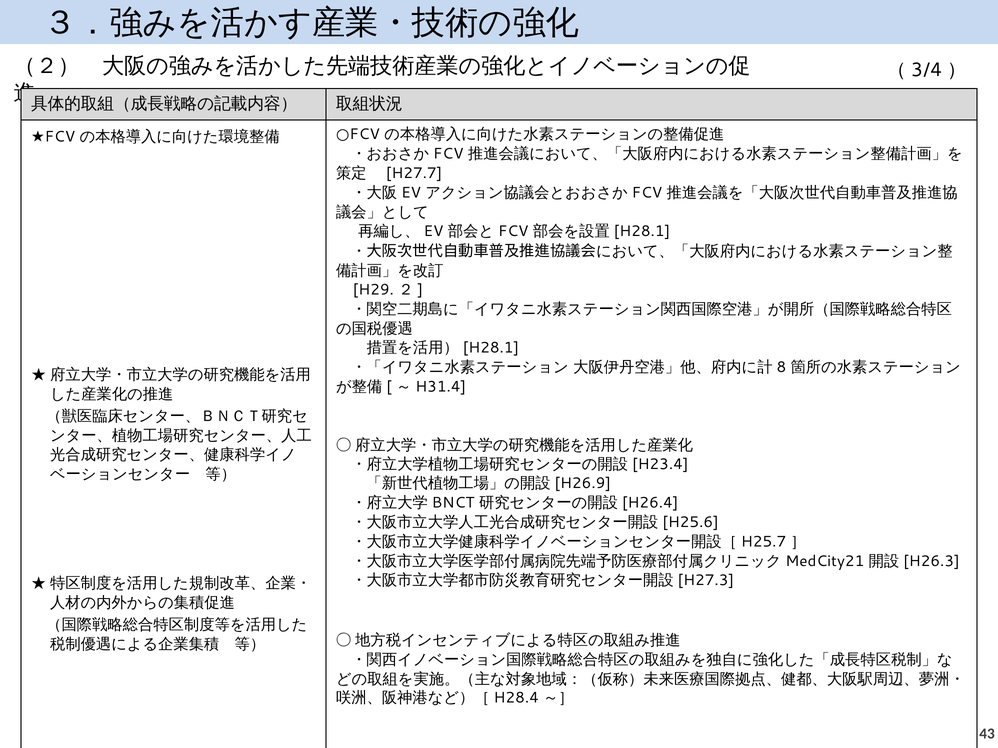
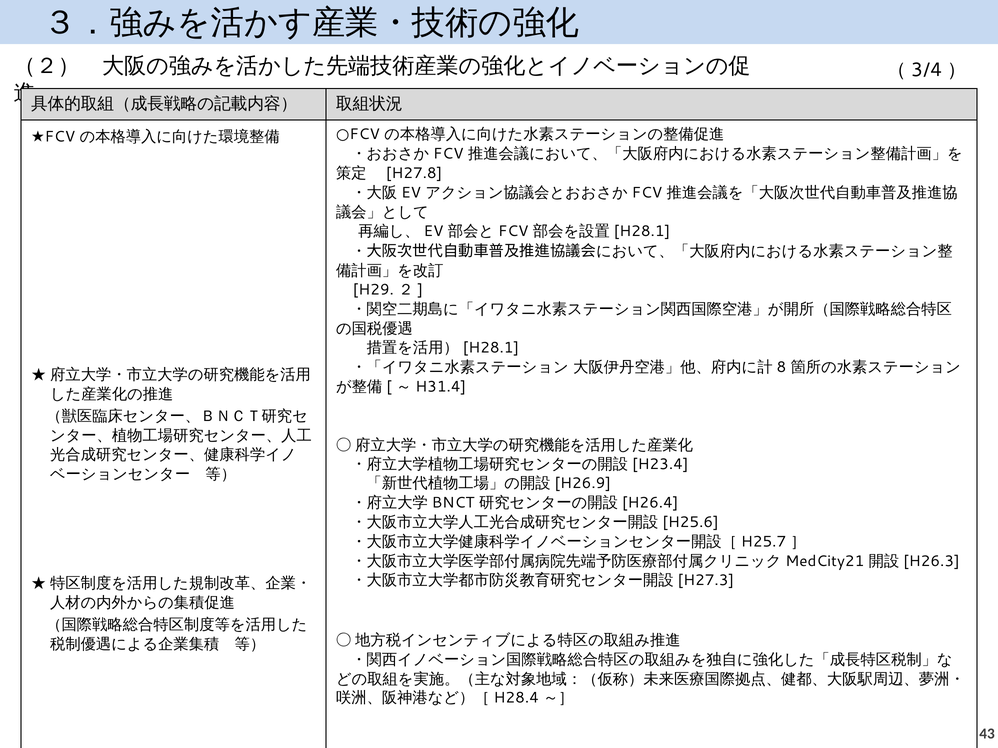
H27.7: H27.7 -> H27.8 (414, 173)
